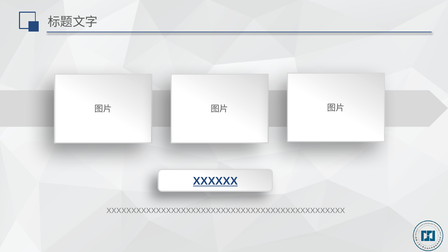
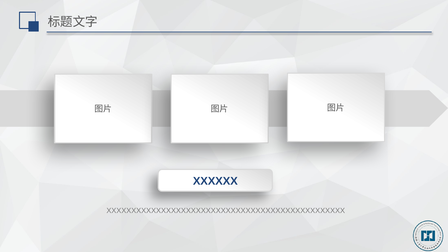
XXXXXX underline: present -> none (215, 181)
